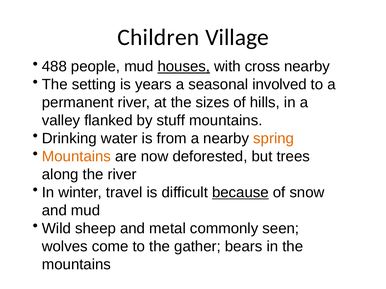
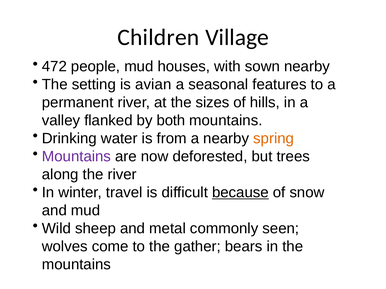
488: 488 -> 472 (54, 67)
houses underline: present -> none (184, 67)
cross: cross -> sown (262, 67)
years: years -> avian (153, 85)
involved: involved -> features (279, 85)
stuff: stuff -> both (171, 121)
Mountains colour: orange -> purple (76, 157)
